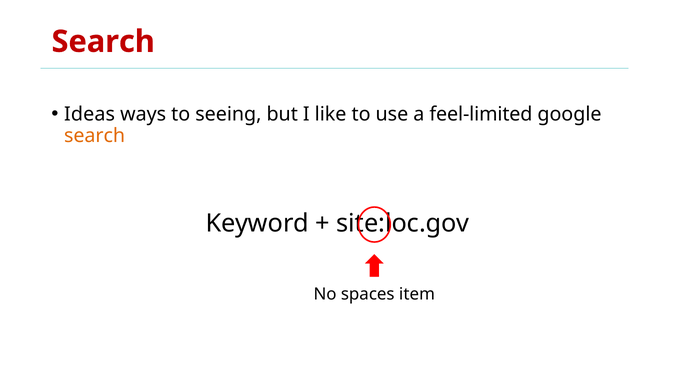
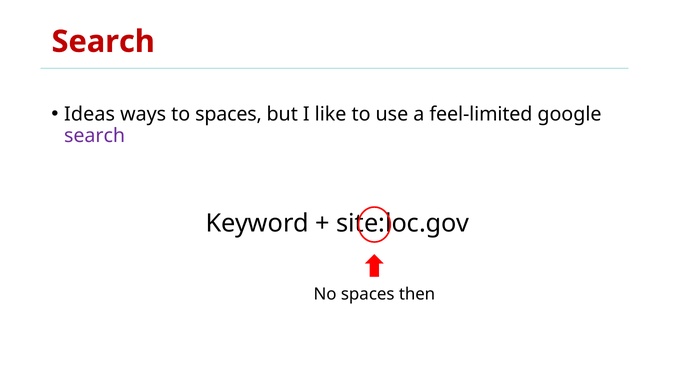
to seeing: seeing -> spaces (228, 114)
search colour: orange -> purple (95, 135)
item: item -> then (417, 294)
